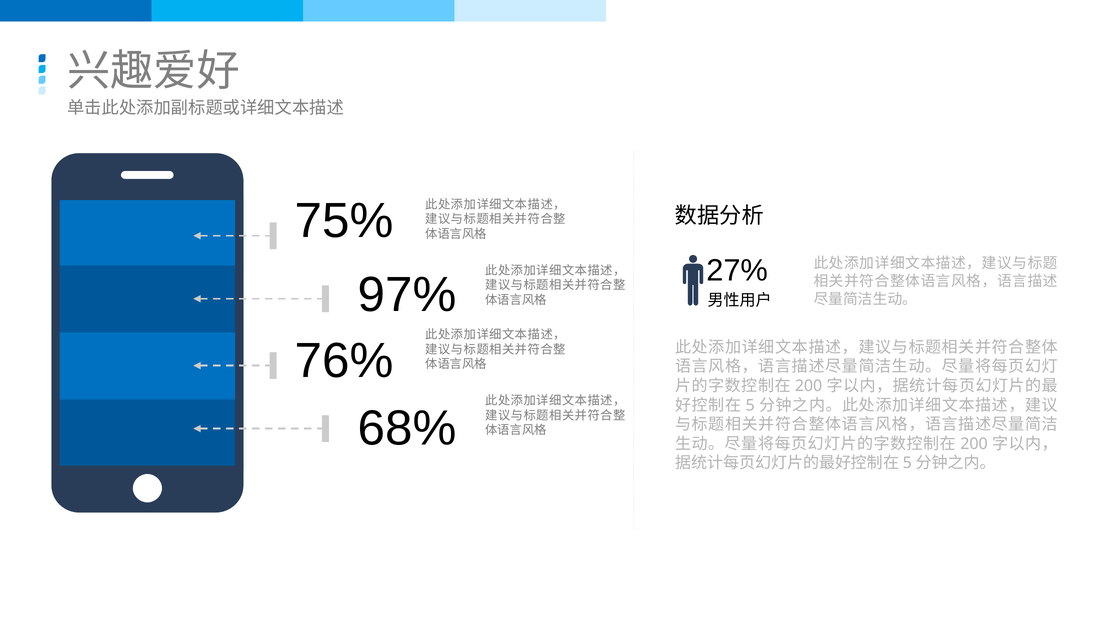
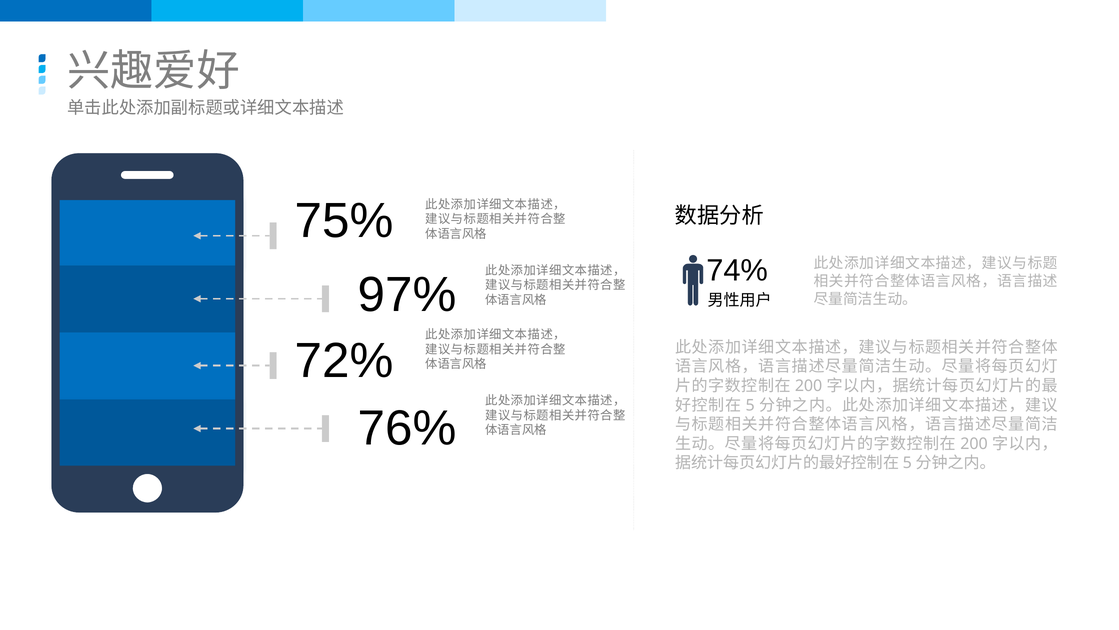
27%: 27% -> 74% (737, 270)
76%: 76% -> 72% (344, 361)
68%: 68% -> 76% (407, 428)
